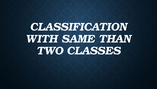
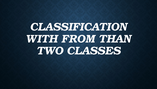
SAME: SAME -> FROM (78, 39)
